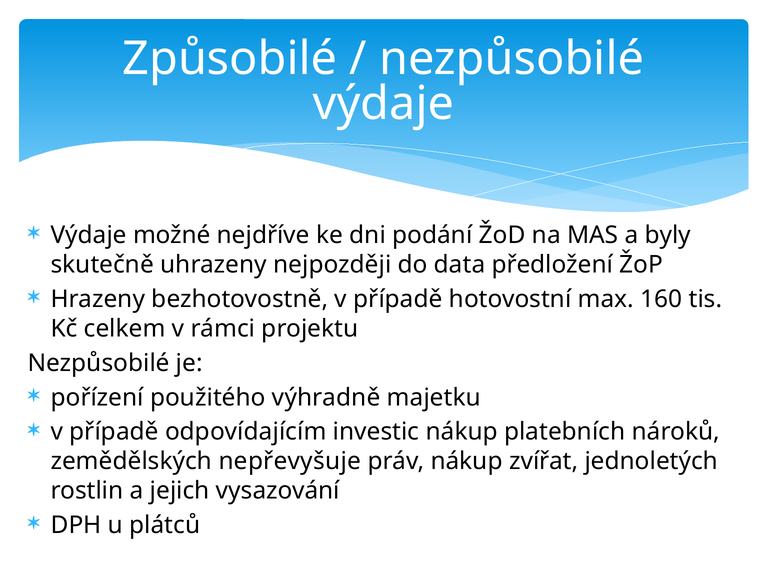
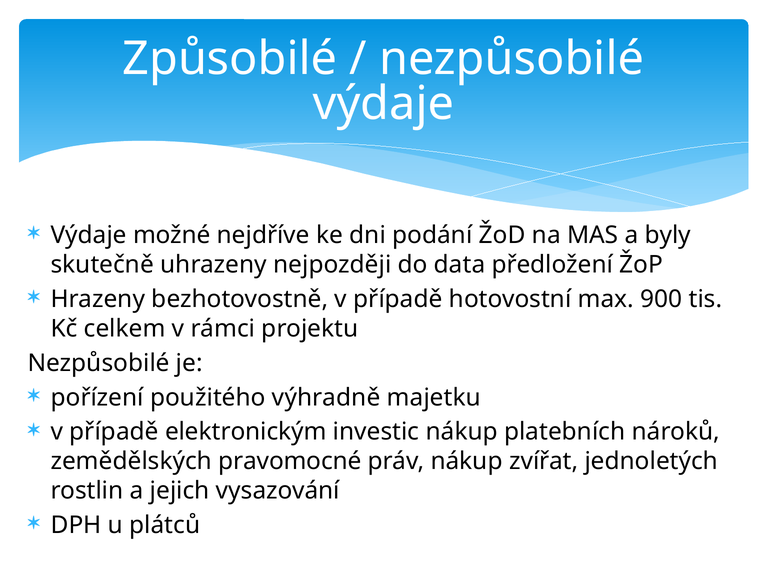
160: 160 -> 900 (661, 299)
odpovídajícím: odpovídajícím -> elektronickým (246, 432)
nepřevyšuje: nepřevyšuje -> pravomocné (290, 461)
